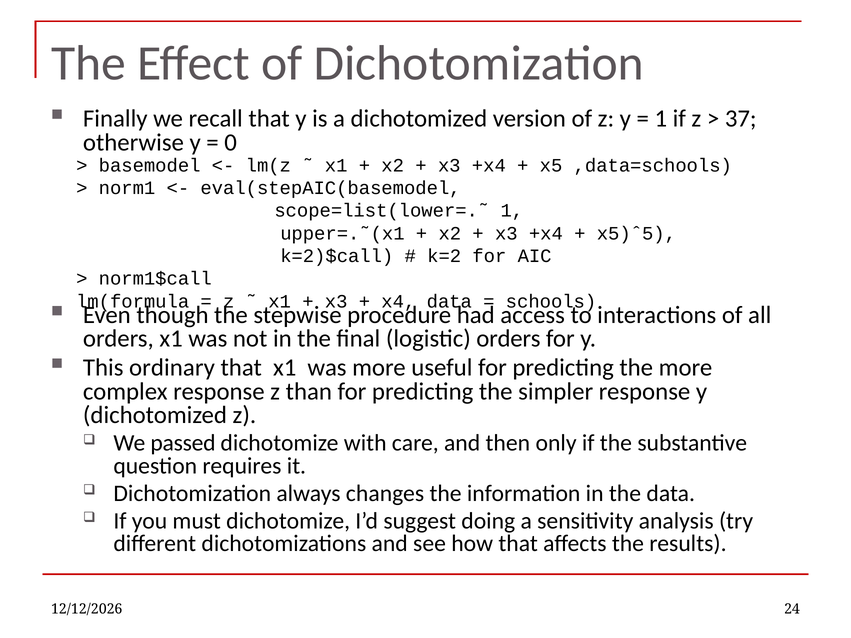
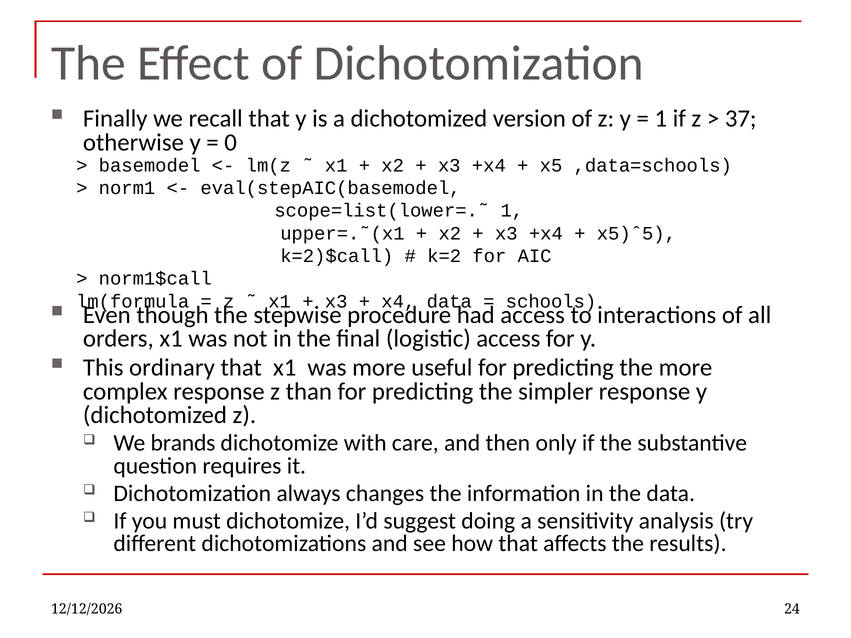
logistic orders: orders -> access (508, 339)
passed: passed -> brands (183, 443)
